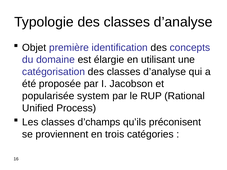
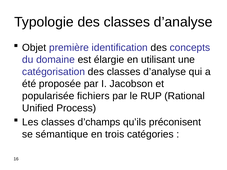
system: system -> fichiers (93, 96)
proviennent: proviennent -> sémantique (62, 134)
